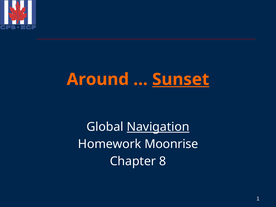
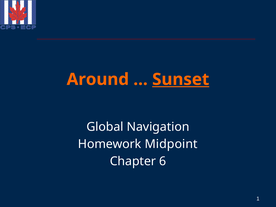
Navigation underline: present -> none (158, 127)
Moonrise: Moonrise -> Midpoint (171, 144)
8: 8 -> 6 (163, 161)
